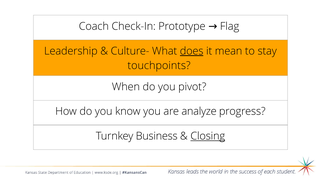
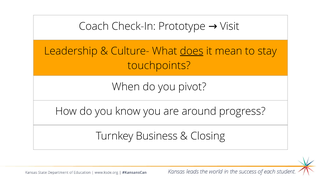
Flag: Flag -> Visit (230, 26)
analyze: analyze -> around (199, 111)
Closing underline: present -> none (208, 136)
